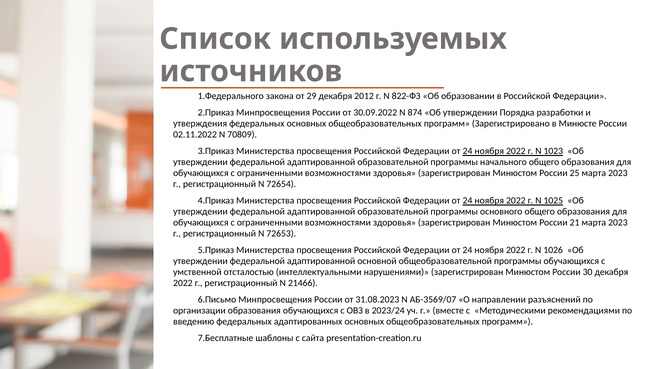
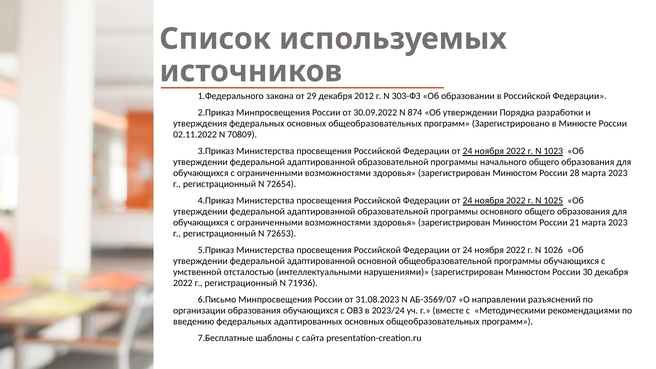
822-ФЗ: 822-ФЗ -> 303-ФЗ (406, 96)
25: 25 -> 28 (575, 173)
21466: 21466 -> 71936 (303, 283)
